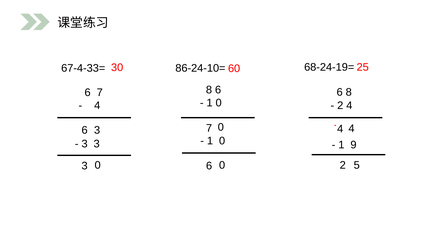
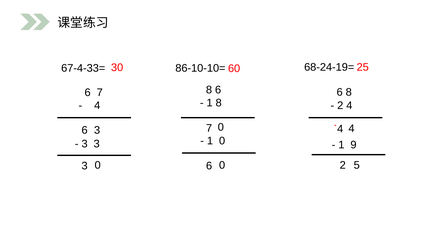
86-24-10=: 86-24-10= -> 86-10-10= (200, 68)
0: 0 -> 8 (219, 103)
